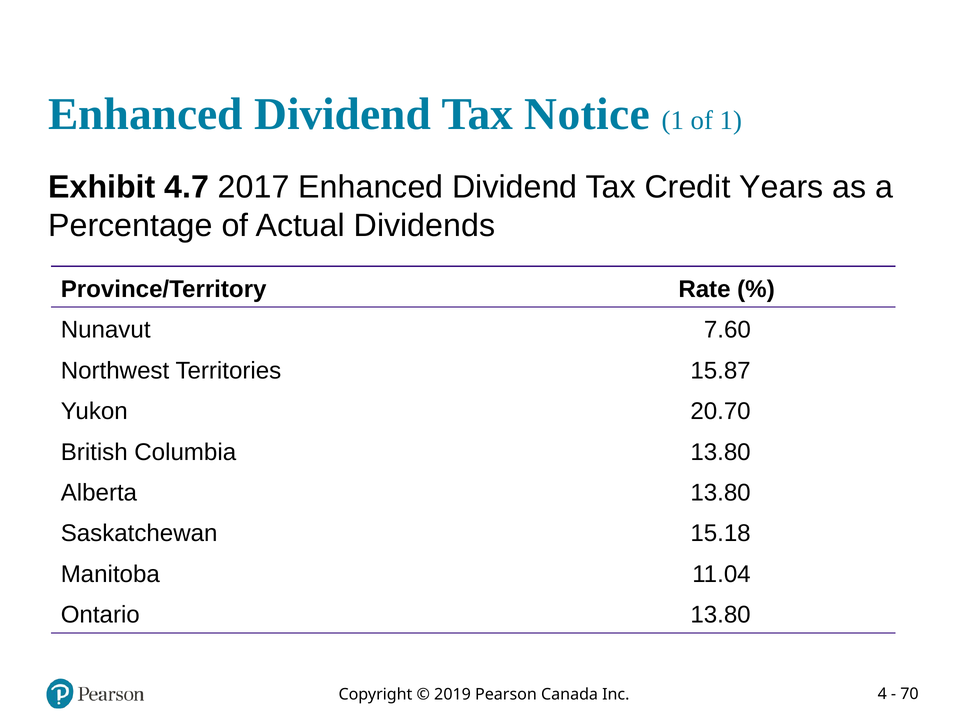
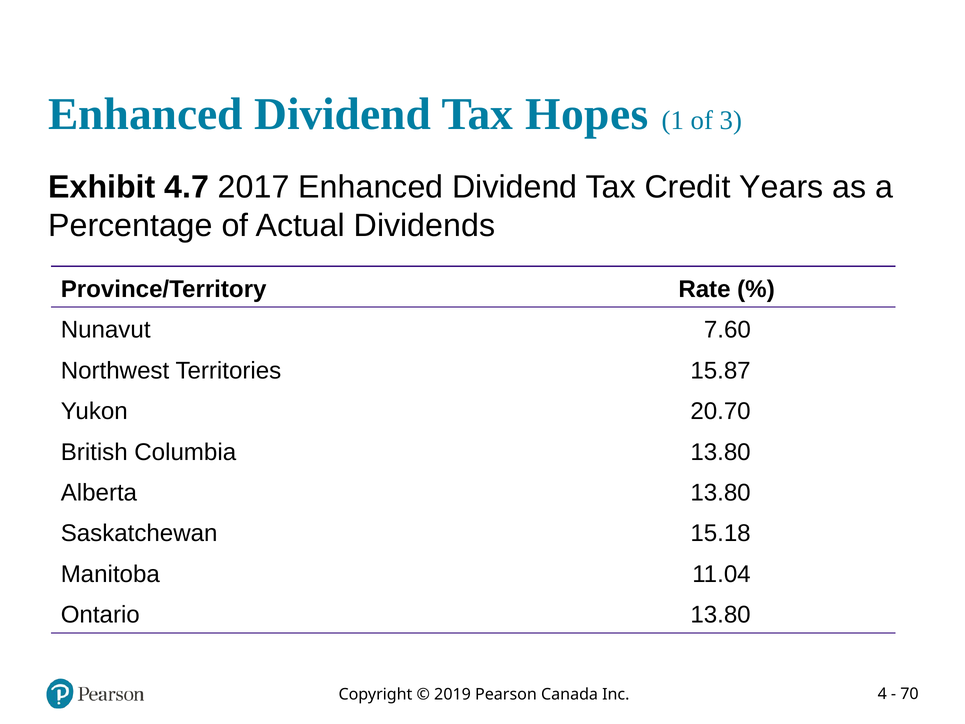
Notice: Notice -> Hopes (587, 114)
of 1: 1 -> 3 (731, 121)
